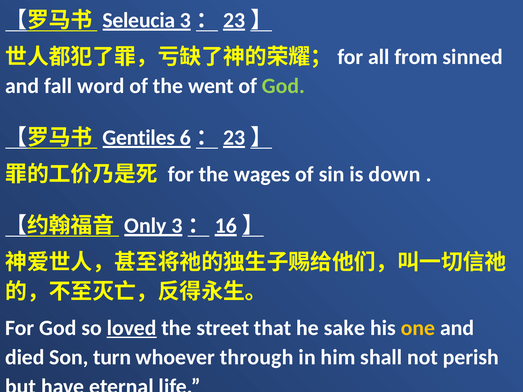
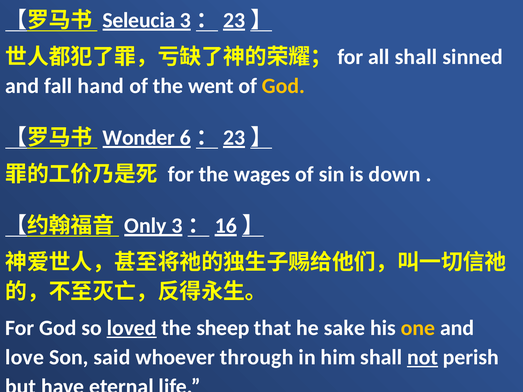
all from: from -> shall (416, 57)
word: word -> hand (101, 86)
God colour: light green -> yellow (283, 86)
Gentiles: Gentiles -> Wonder (139, 138)
street: street -> sheep (223, 328)
died: died -> love (25, 358)
turn: turn -> said (112, 358)
not underline: none -> present (423, 358)
